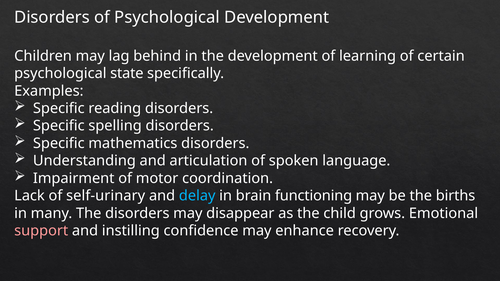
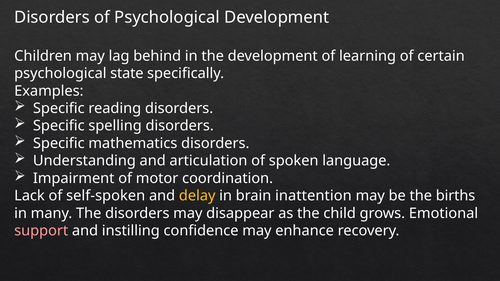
self-urinary: self-urinary -> self-spoken (106, 196)
delay colour: light blue -> yellow (197, 196)
functioning: functioning -> inattention (313, 196)
